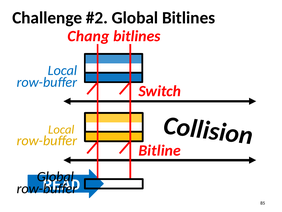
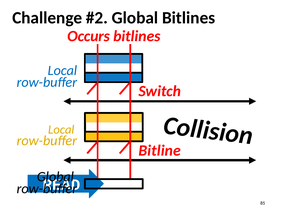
Chang: Chang -> Occurs (89, 36)
